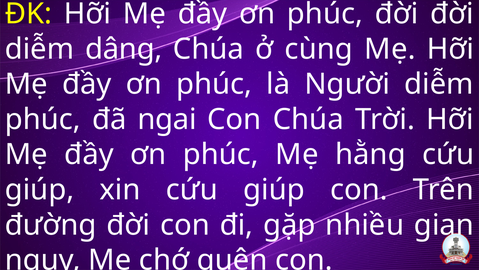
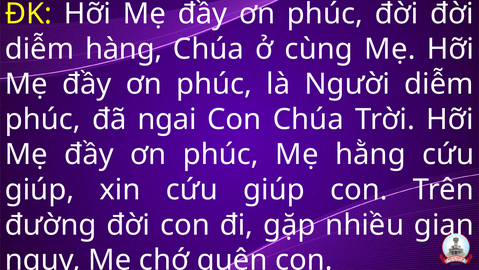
dâng: dâng -> hàng (124, 49)
